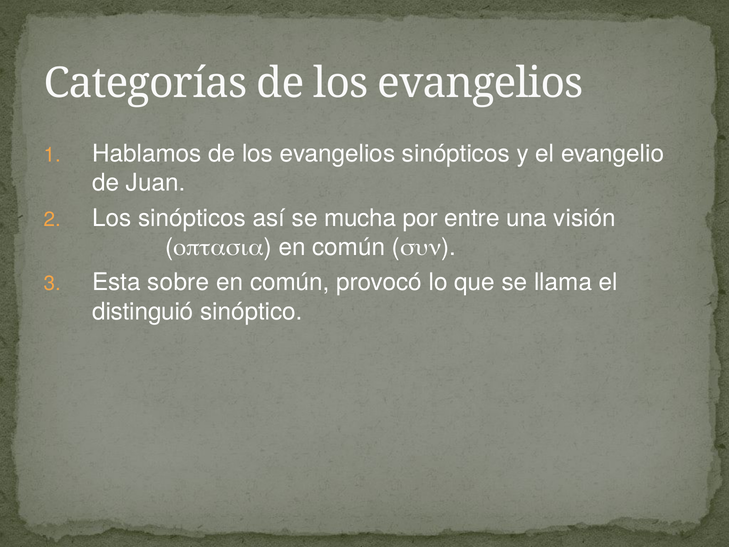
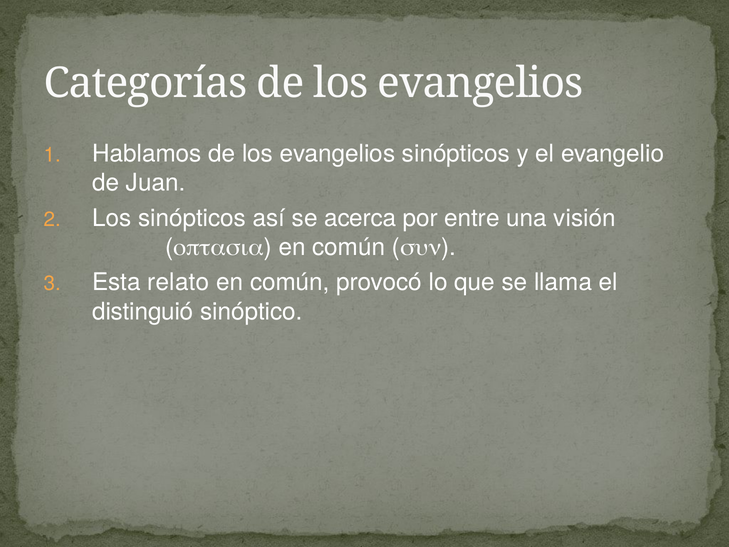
mucha: mucha -> acerca (360, 218)
sobre: sobre -> relato (178, 282)
